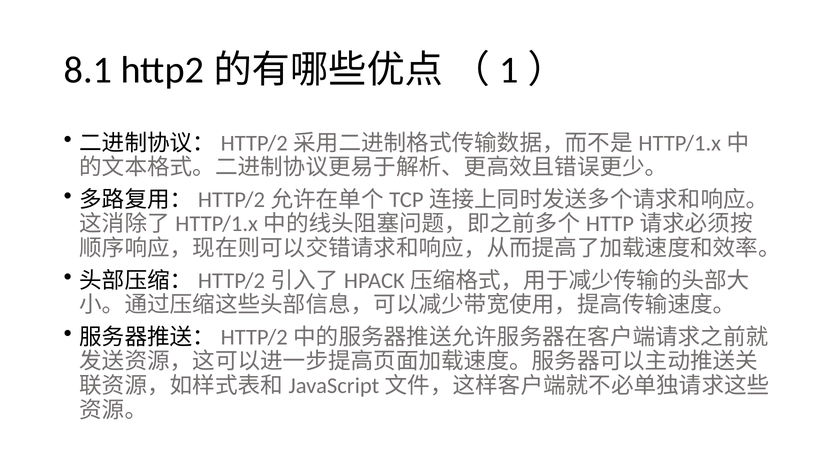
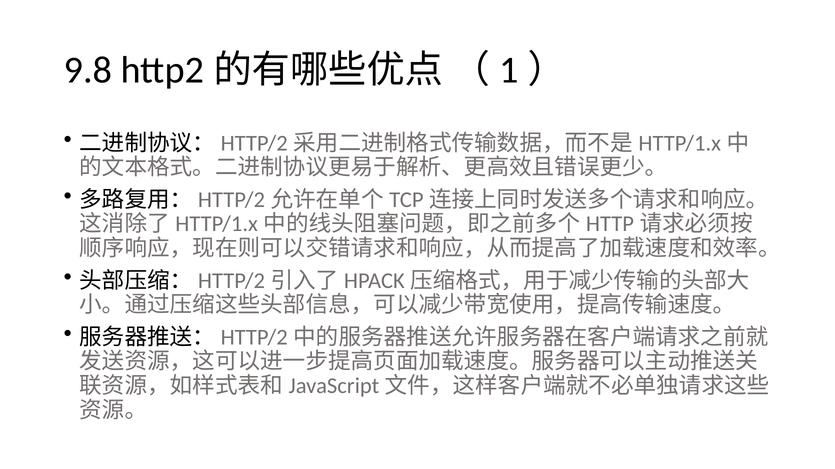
8.1: 8.1 -> 9.8 (88, 70)
